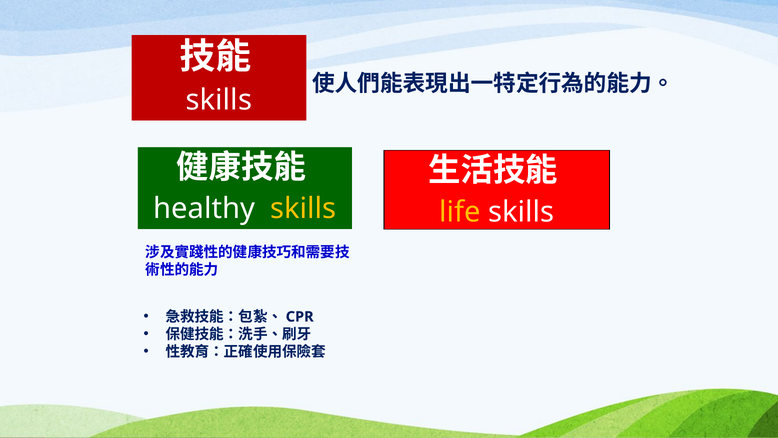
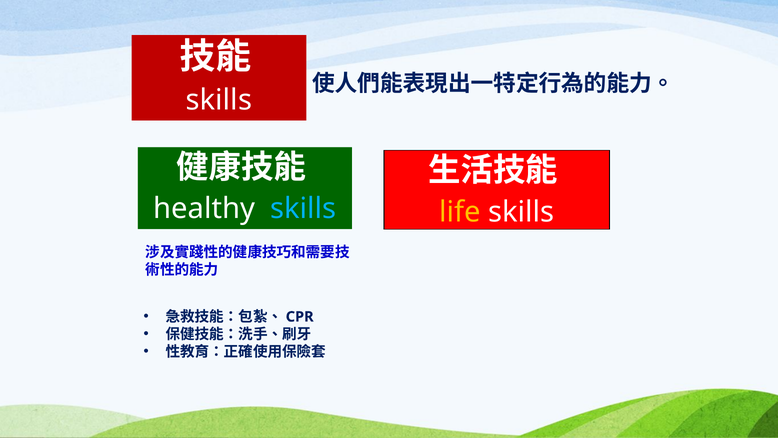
skills colour: yellow -> light blue (303, 209)
